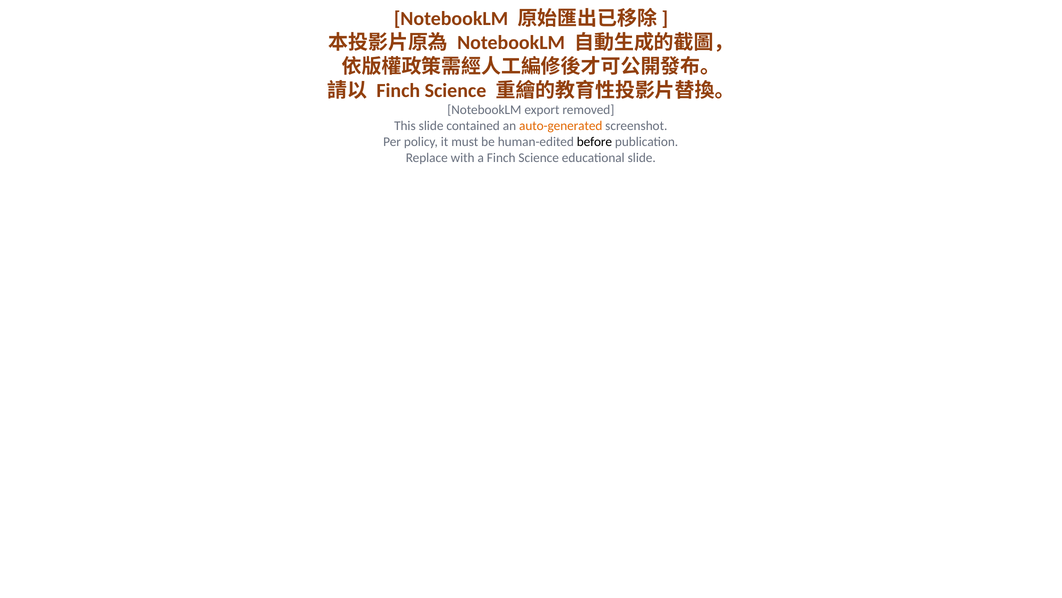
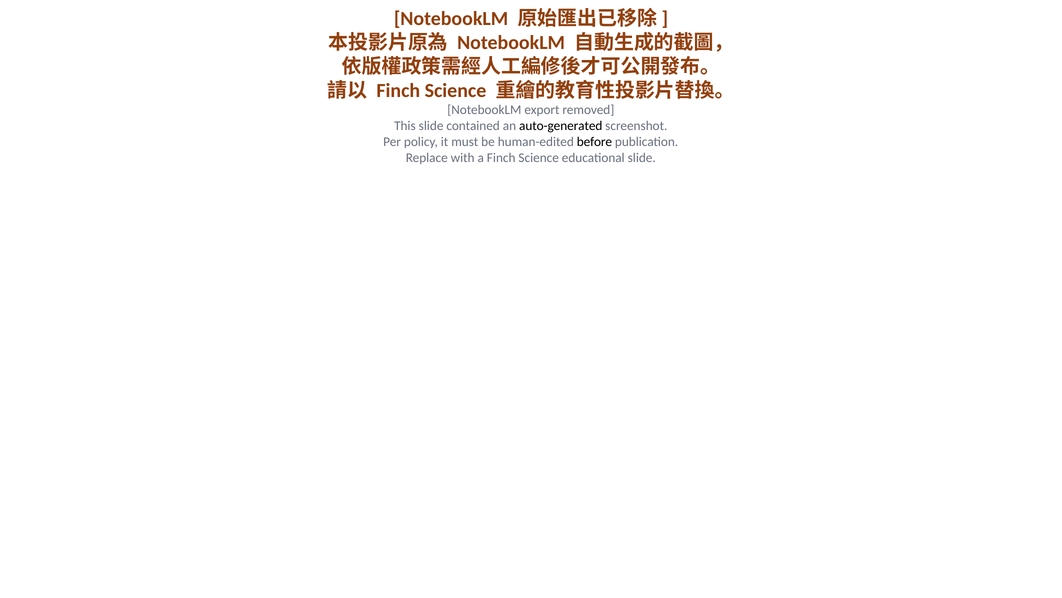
auto-generated colour: orange -> black (561, 126)
